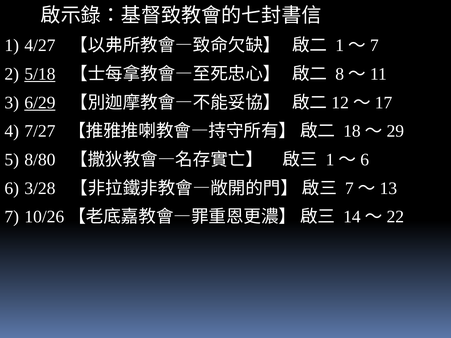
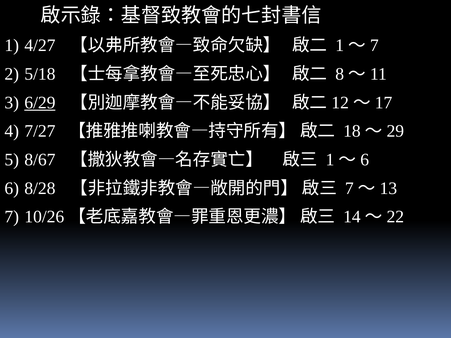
5/18 underline: present -> none (40, 74)
8/80: 8/80 -> 8/67 (40, 160)
3/28: 3/28 -> 8/28 (40, 188)
